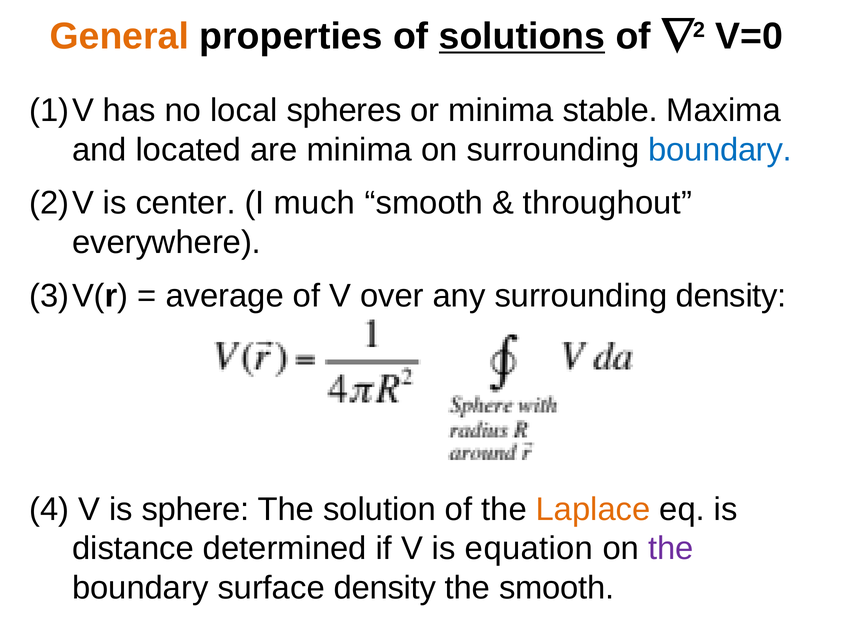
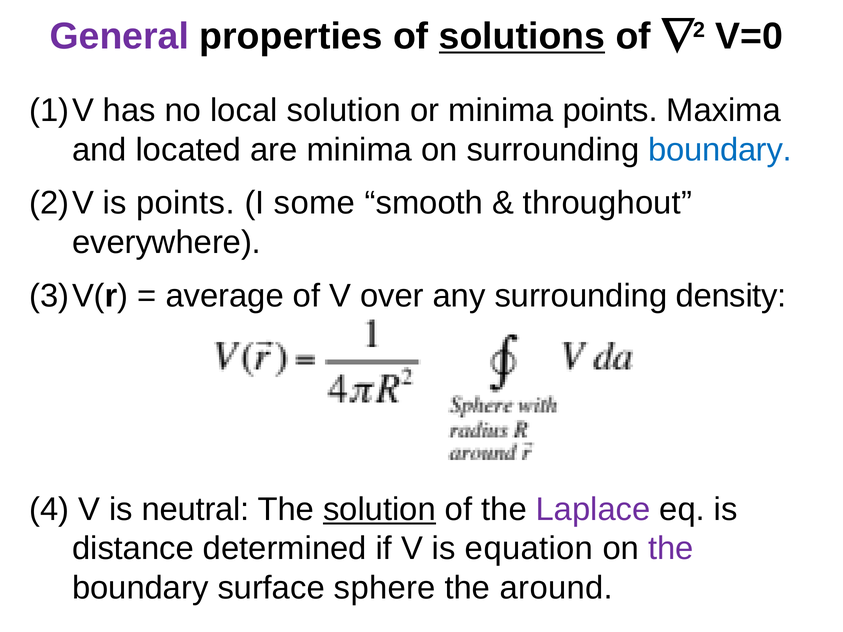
General colour: orange -> purple (119, 36)
local spheres: spheres -> solution (344, 110)
minima stable: stable -> points (610, 110)
is center: center -> points (185, 203)
much: much -> some (314, 203)
sphere: sphere -> neutral (196, 510)
solution underline: none -> present (379, 510)
Laplace colour: orange -> purple (593, 510)
surface density: density -> sphere (385, 588)
the smooth: smooth -> around (556, 588)
